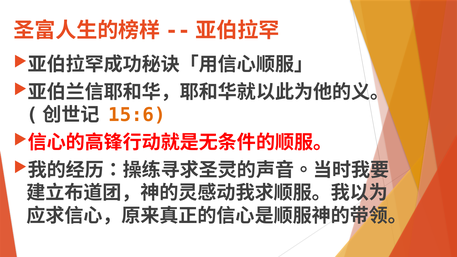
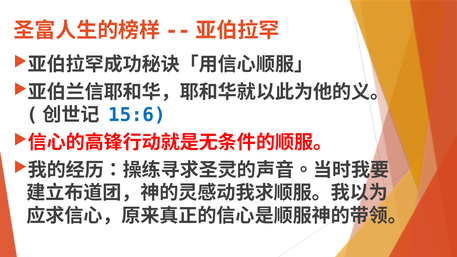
15:6 colour: orange -> blue (137, 115)
